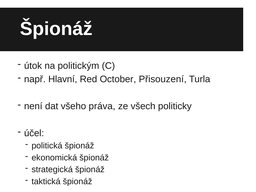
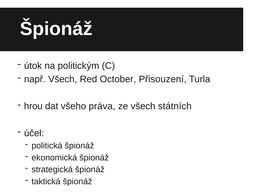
např Hlavní: Hlavní -> Všech (63, 79)
není: není -> hrou (33, 106)
politicky: politicky -> státních (175, 106)
